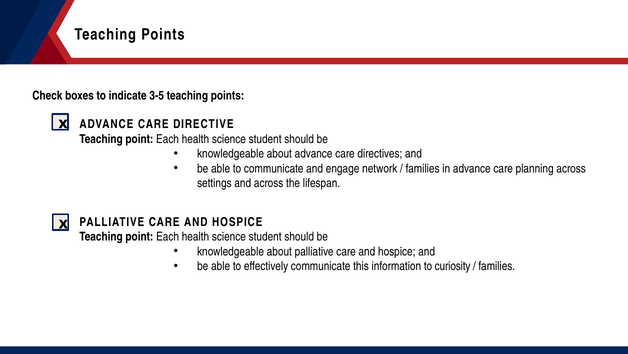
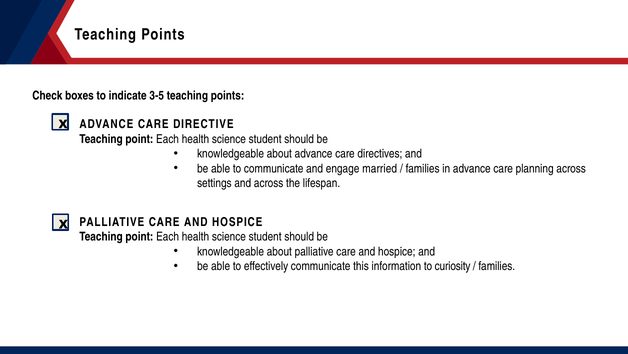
network: network -> married (380, 168)
